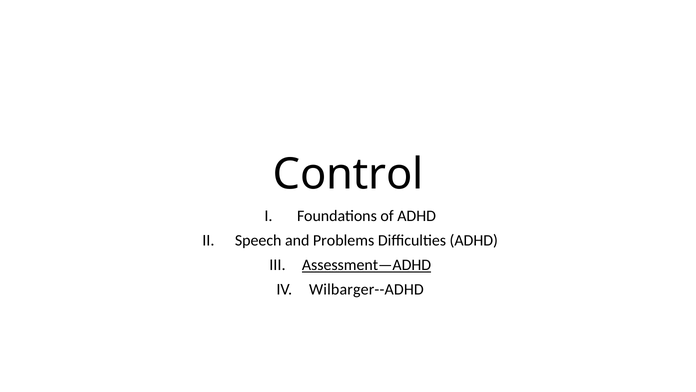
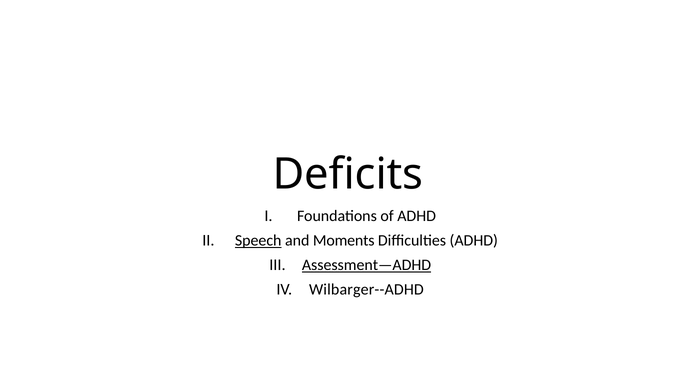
Control: Control -> Deficits (348, 174)
Speech underline: none -> present (258, 240)
Problems: Problems -> Moments (344, 240)
